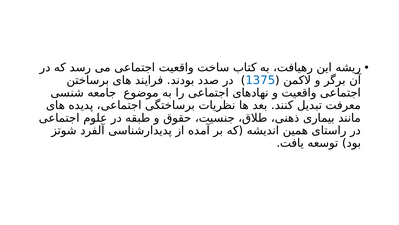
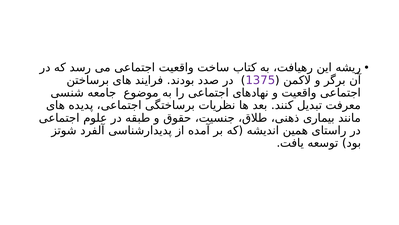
1375 colour: blue -> purple (260, 80)
